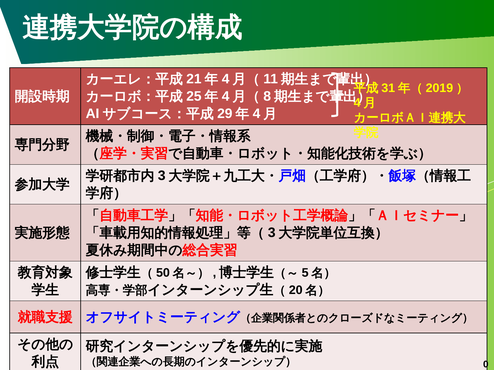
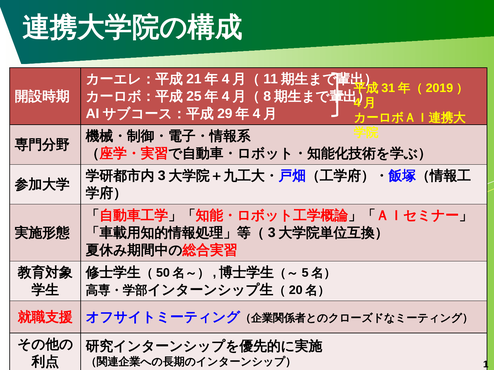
0: 0 -> 1 (486, 365)
